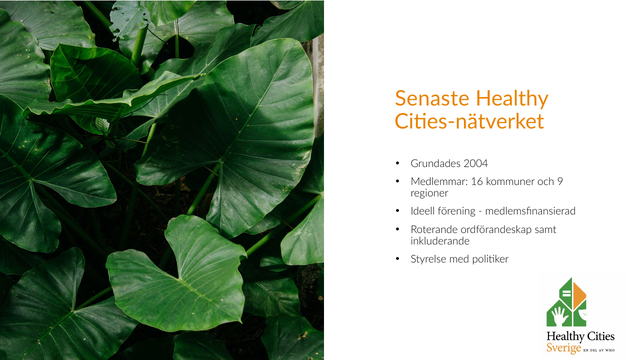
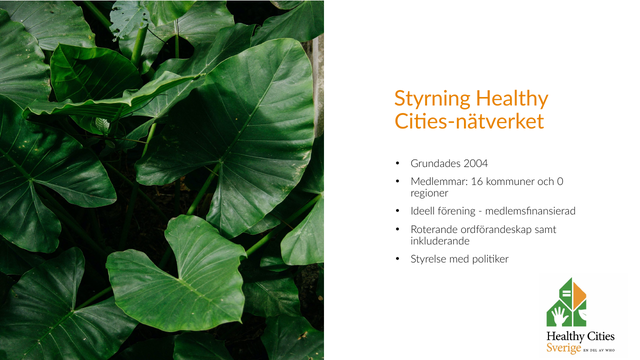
Senaste: Senaste -> Styrning (432, 99)
9: 9 -> 0 (560, 182)
